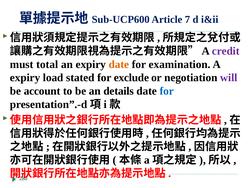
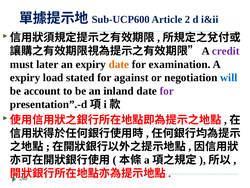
7: 7 -> 2 (187, 19)
total: total -> later (47, 64)
exclude: exclude -> against (131, 78)
will colour: purple -> blue (229, 78)
details: details -> inland (119, 91)
for colour: blue -> purple (167, 91)
